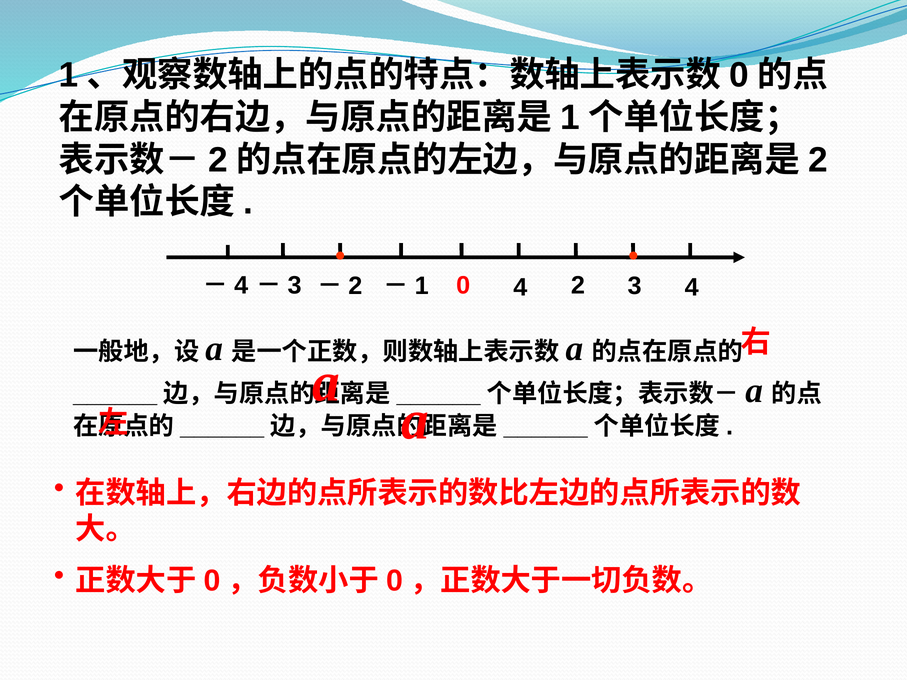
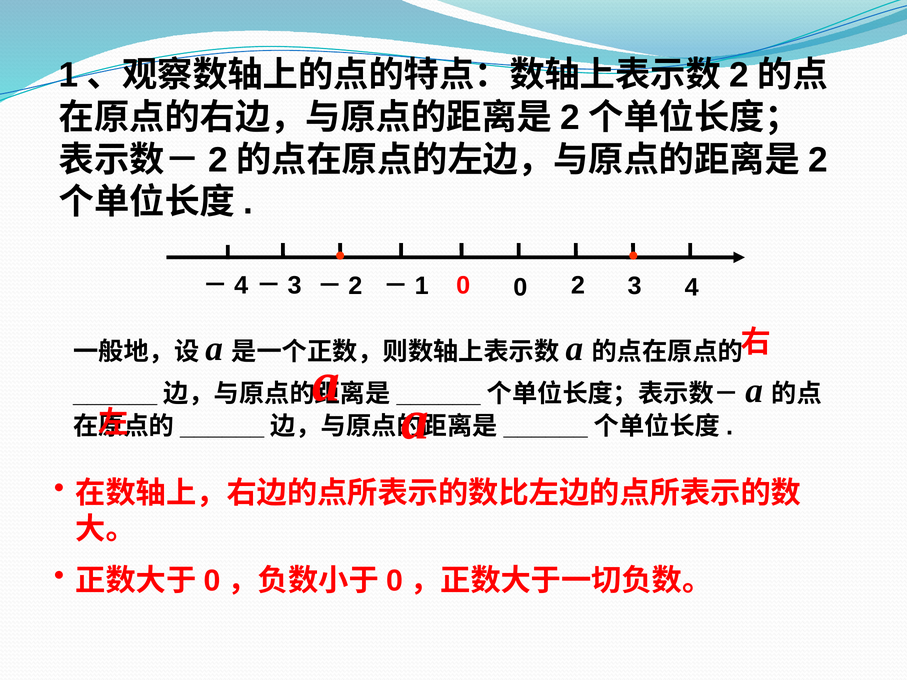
0: 0 -> 2 (739, 75)
1: 1 -> 2 (570, 118)
0 4: 4 -> 0 (520, 287)
